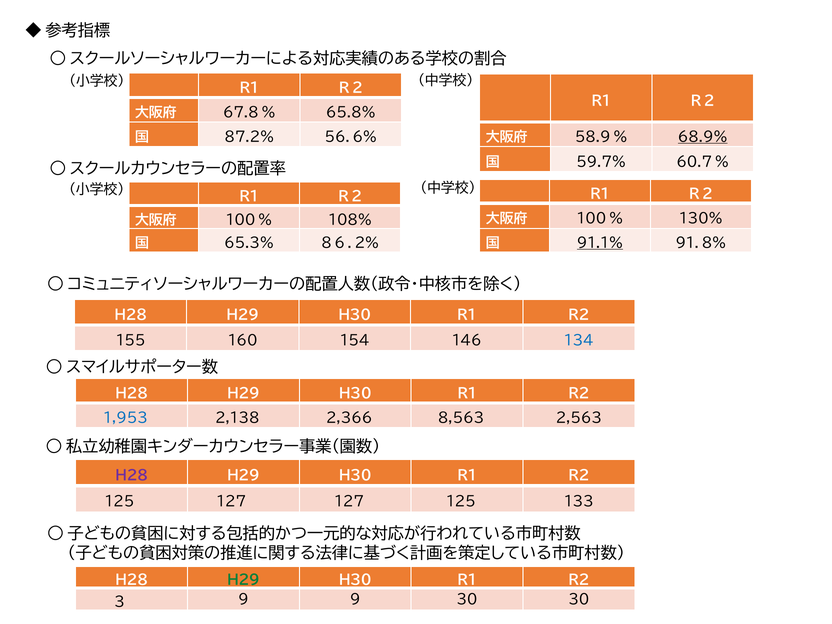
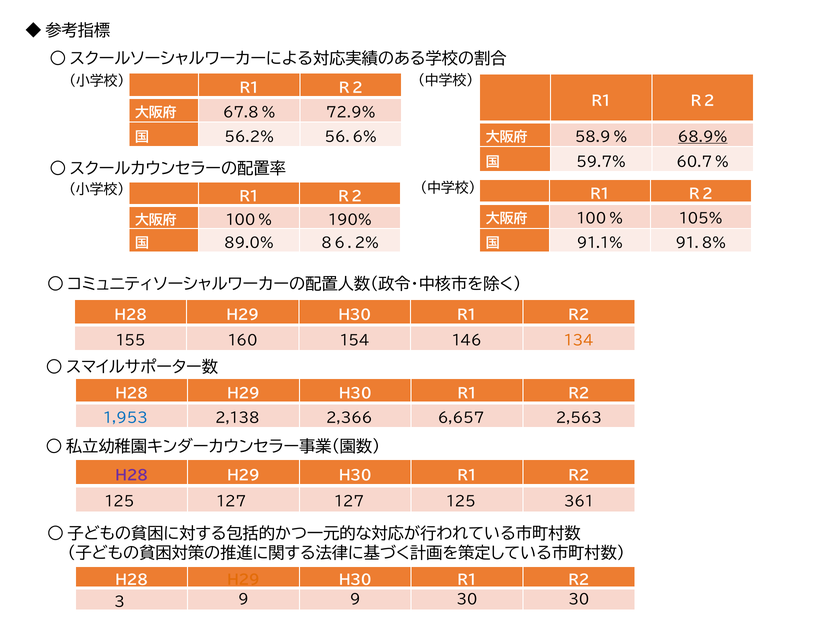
65.8%: 65.8% -> 72.9% (351, 113)
87.2%: 87.2% -> 56.2% (249, 137)
130%: 130% -> 105% (701, 219)
108%: 108% -> 190% (350, 220)
91.1% underline: present -> none (600, 243)
65.3%: 65.3% -> 89.0% (249, 243)
134 colour: blue -> orange (579, 341)
8,563: 8,563 -> 6,657 (461, 418)
133: 133 -> 361 (579, 502)
H29 colour: green -> orange (243, 580)
